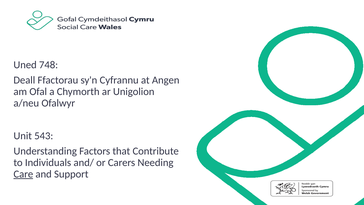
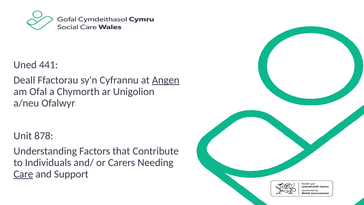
748: 748 -> 441 (49, 65)
Angen underline: none -> present (166, 80)
543: 543 -> 878 (44, 136)
